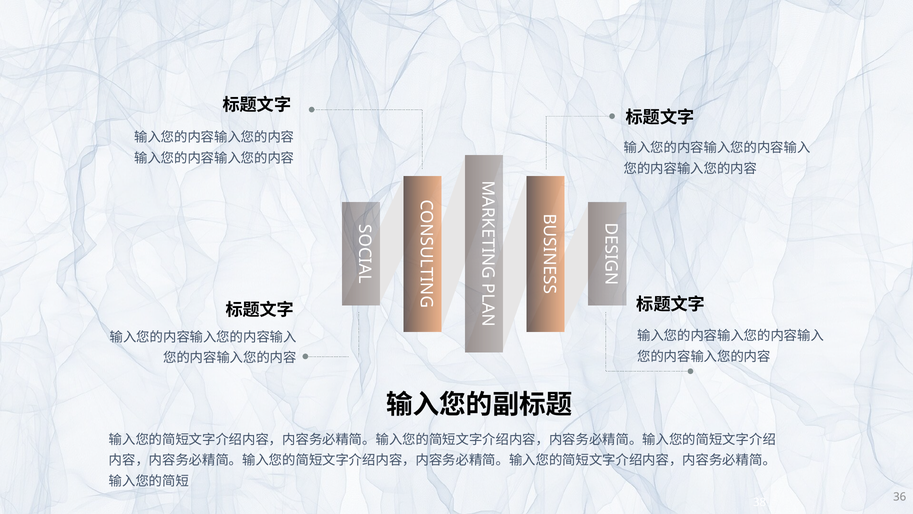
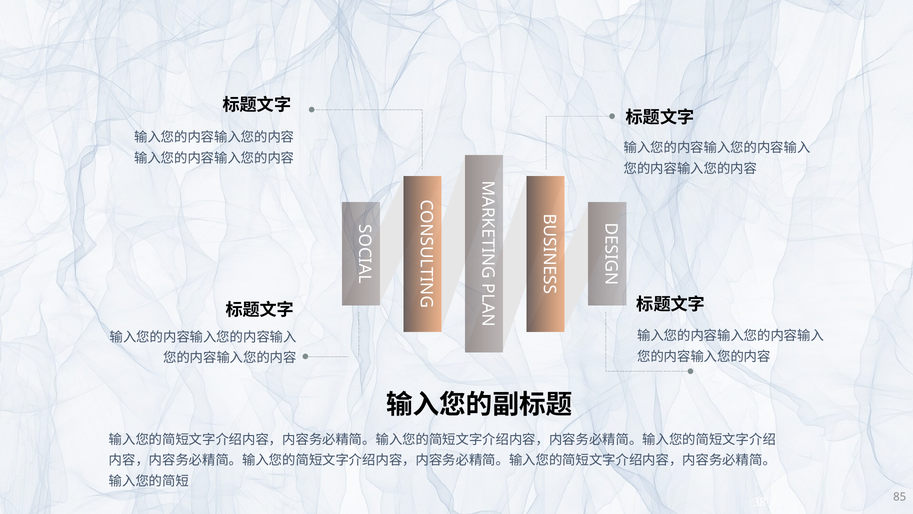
36: 36 -> 85 (900, 497)
